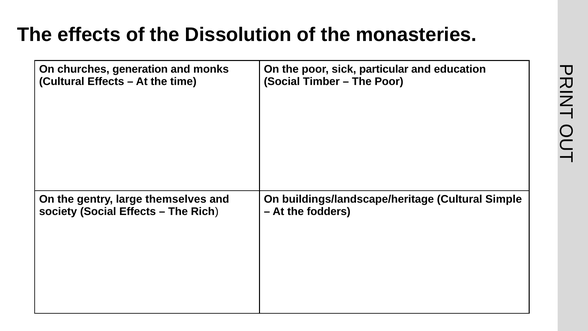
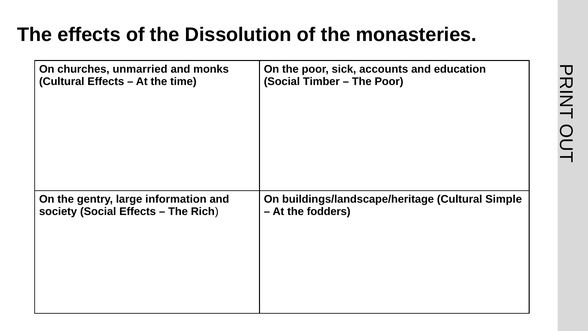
generation: generation -> unmarried (140, 69)
particular: particular -> accounts (384, 69)
themselves: themselves -> information (176, 199)
